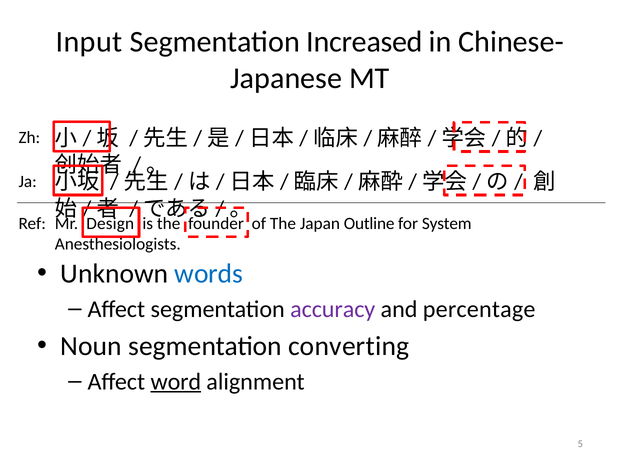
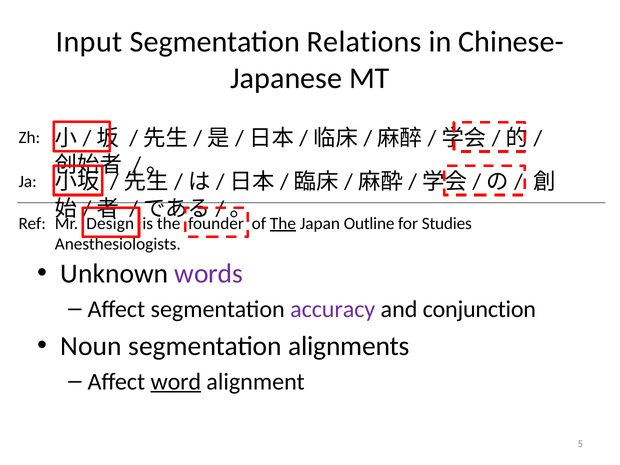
Increased: Increased -> Relations (364, 42)
The underline: none -> present (283, 223)
System: System -> Studies (447, 223)
words colour: blue -> purple (209, 274)
percentage: percentage -> conjunction (479, 309)
converting: converting -> alignments (349, 346)
